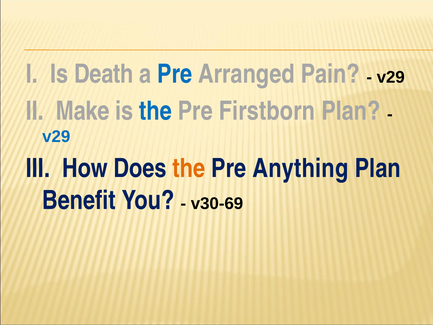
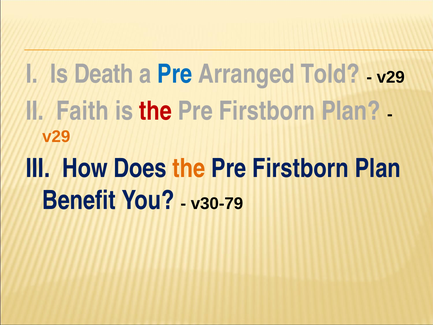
Pain: Pain -> Told (330, 74)
Make: Make -> Faith (82, 111)
the colour: blue -> red (155, 111)
v29 colour: blue -> orange (56, 136)
Anything: Anything -> Firstborn (301, 168)
v30-69: v30-69 -> v30-79 (217, 203)
